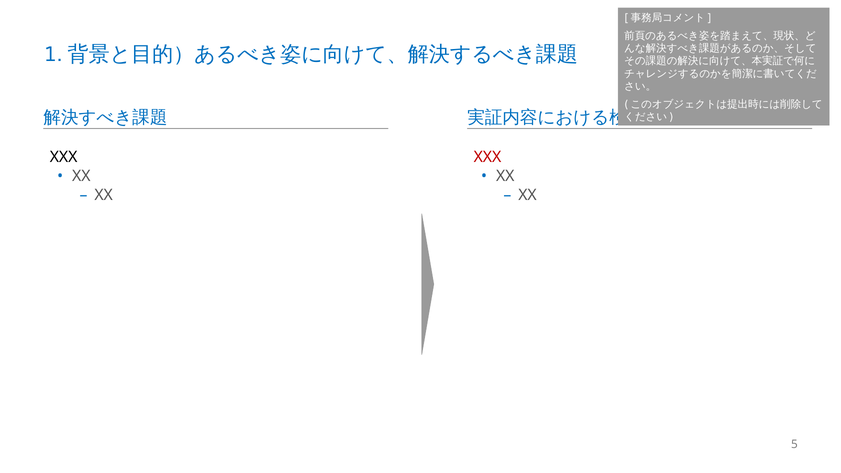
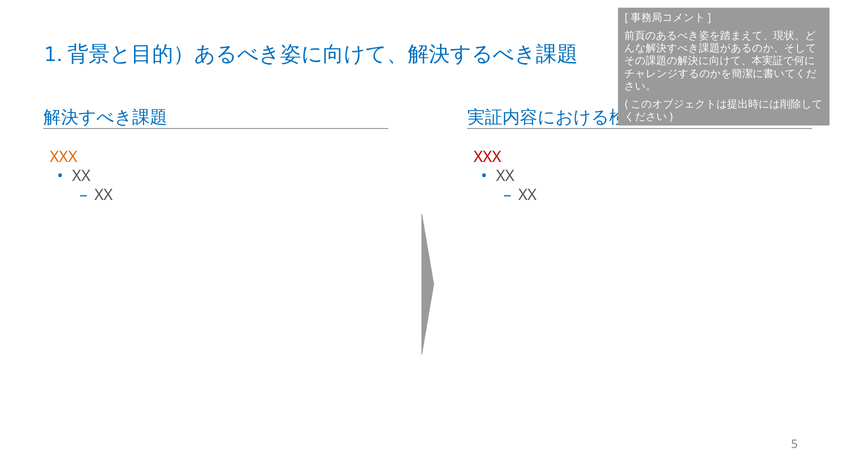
XXX colour: black -> orange (64, 157)
